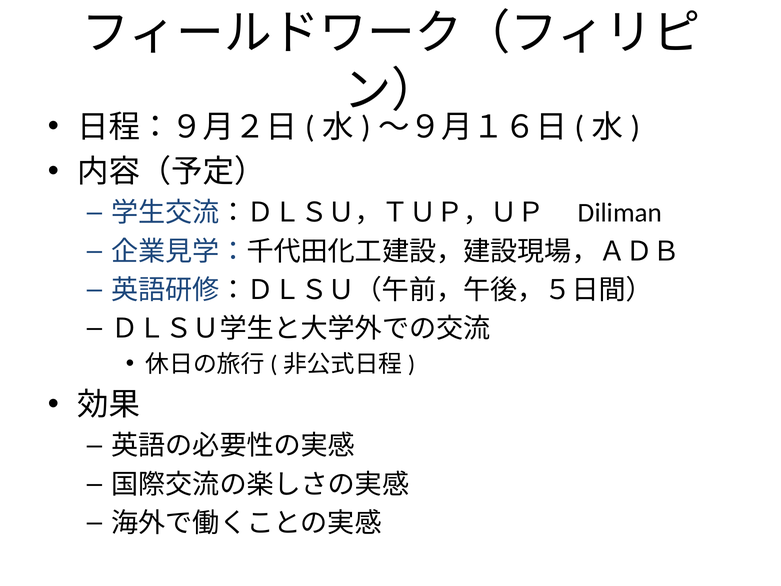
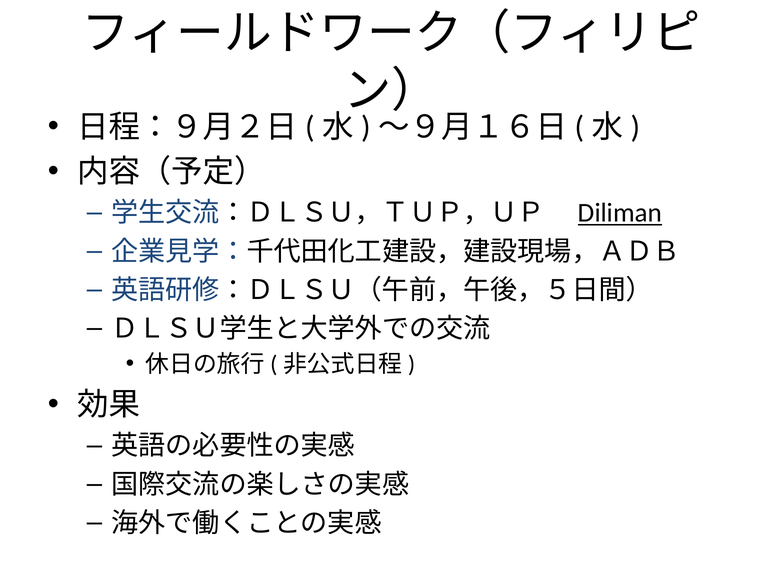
Diliman underline: none -> present (620, 213)
